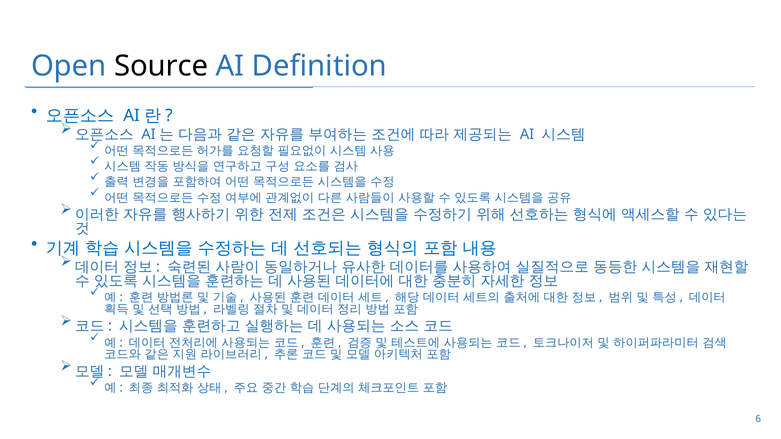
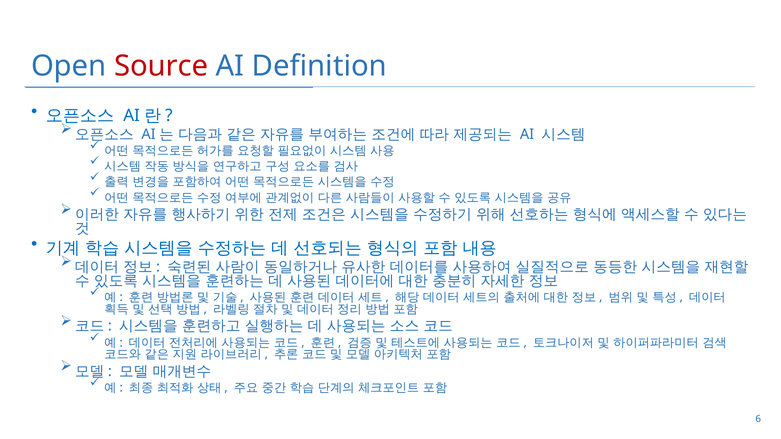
Source colour: black -> red (161, 66)
